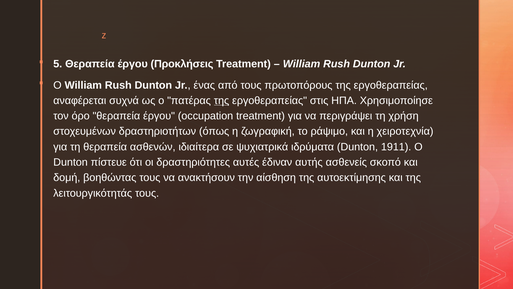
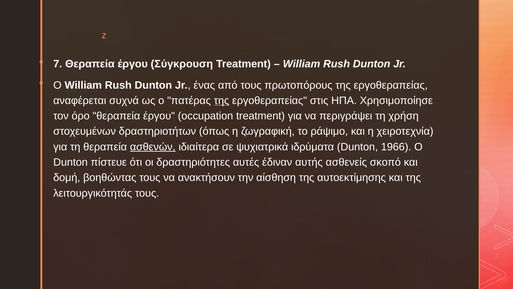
5: 5 -> 7 (58, 64)
Προκλήσεις: Προκλήσεις -> Σύγκρουση (182, 64)
ασθενών underline: none -> present (153, 147)
1911: 1911 -> 1966 (396, 147)
